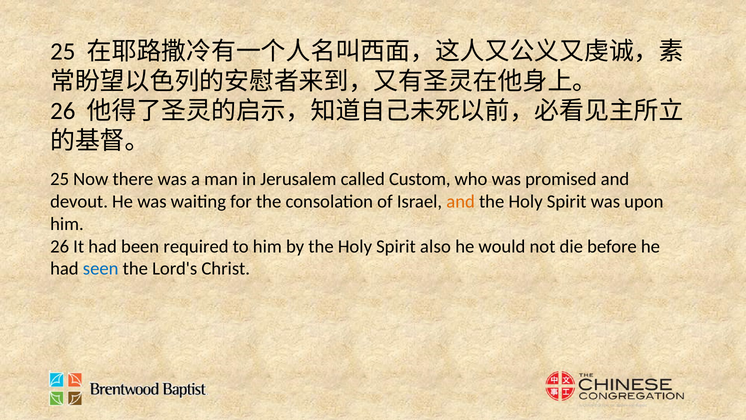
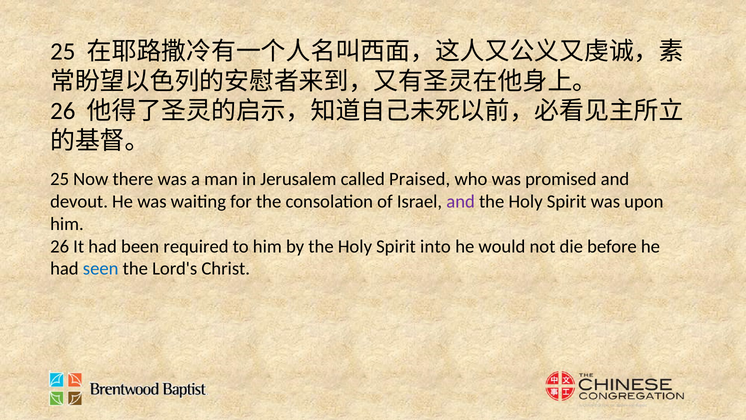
Custom: Custom -> Praised (420, 179)
and colour: orange -> purple (461, 201)
also: also -> into (435, 246)
